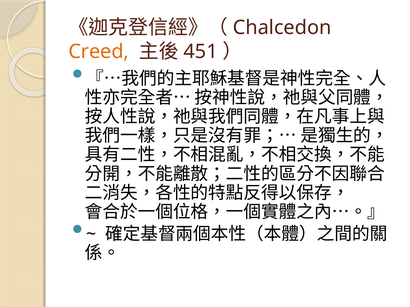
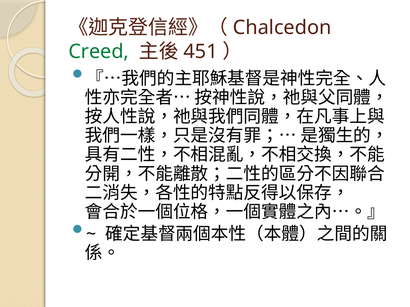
Creed colour: orange -> green (99, 52)
